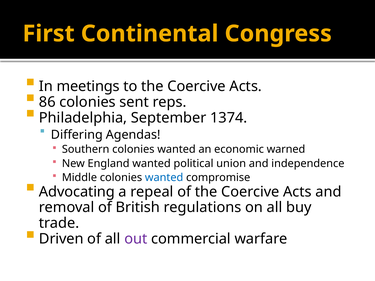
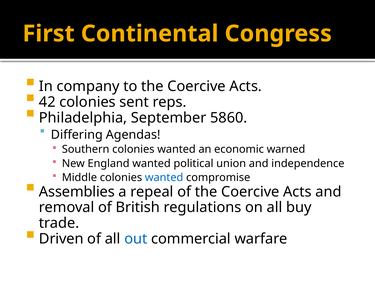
meetings: meetings -> company (88, 86)
86: 86 -> 42 (47, 102)
1374: 1374 -> 5860 (229, 118)
Advocating: Advocating -> Assemblies (77, 192)
out colour: purple -> blue (136, 239)
